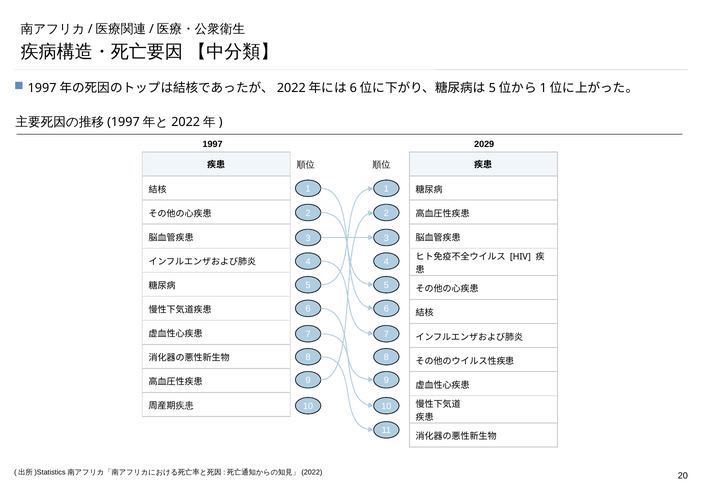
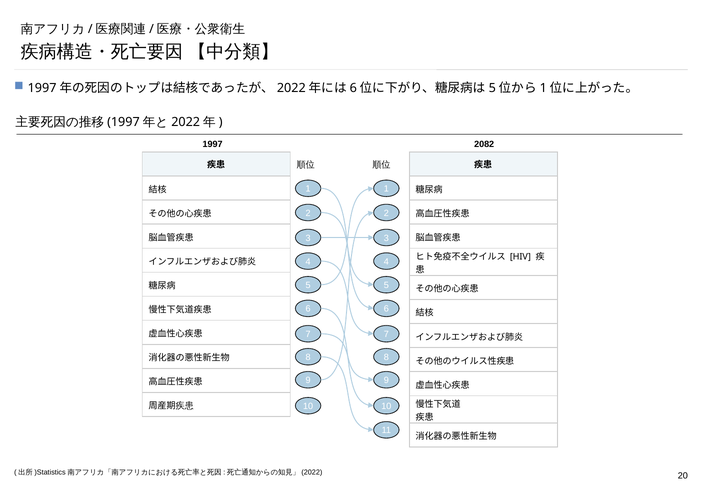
2029: 2029 -> 2082 (484, 144)
